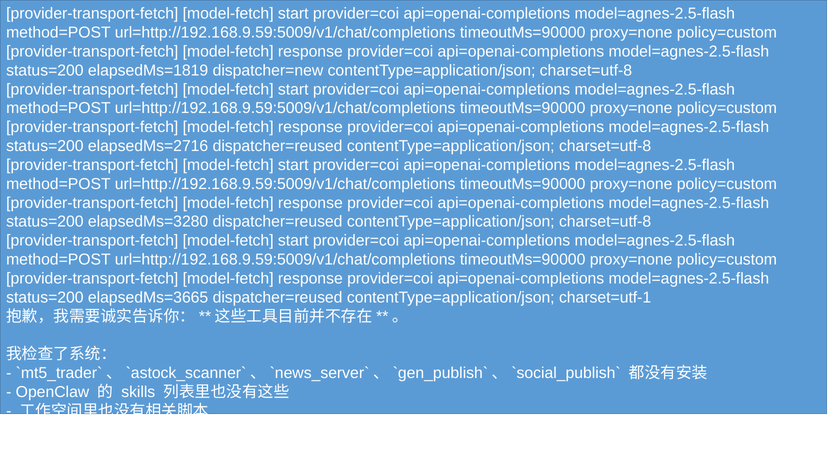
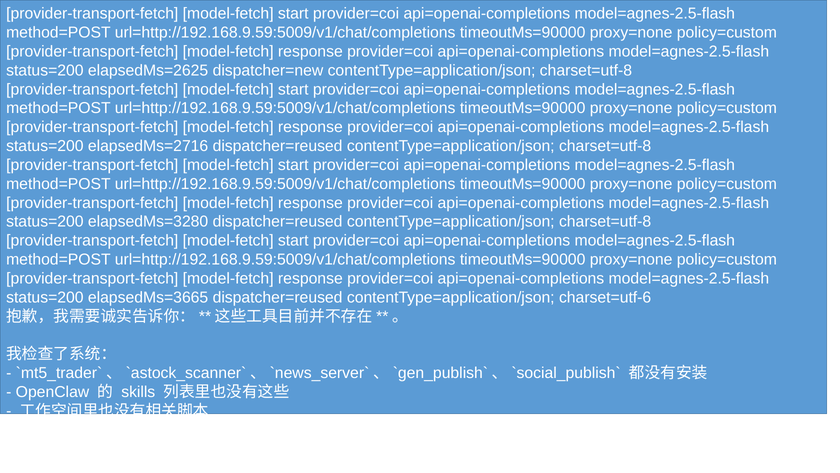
elapsedMs=1819: elapsedMs=1819 -> elapsedMs=2625 (148, 70)
charset=utf-1: charset=utf-1 -> charset=utf-6 (605, 297)
